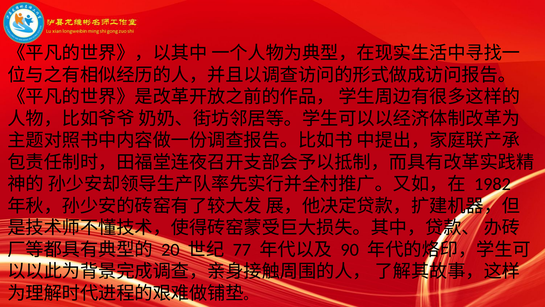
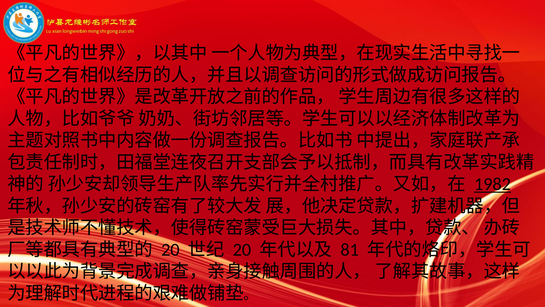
1982 underline: none -> present (492, 184)
77: 77 -> 20 (242, 249)
90: 90 -> 81 (350, 249)
